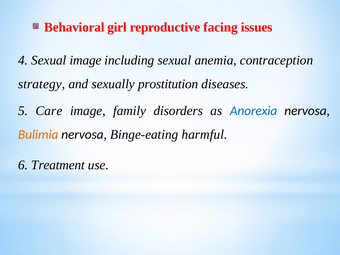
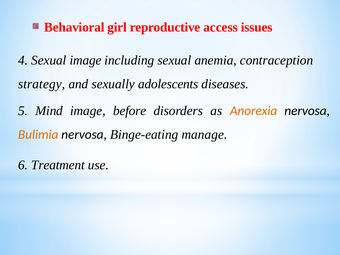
facing: facing -> access (221, 27)
prostitution: prostitution -> adolescents (168, 84)
Care: Care -> Mind (49, 111)
family: family -> before (130, 111)
Anorexia colour: blue -> orange (254, 111)
harmful: harmful -> manage (204, 135)
